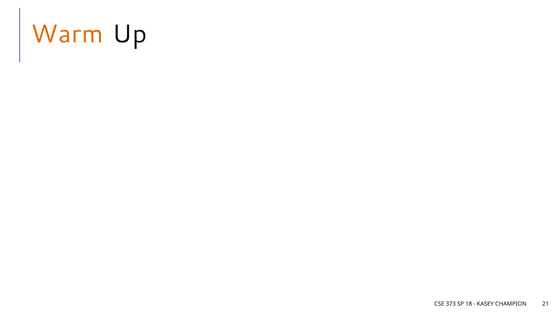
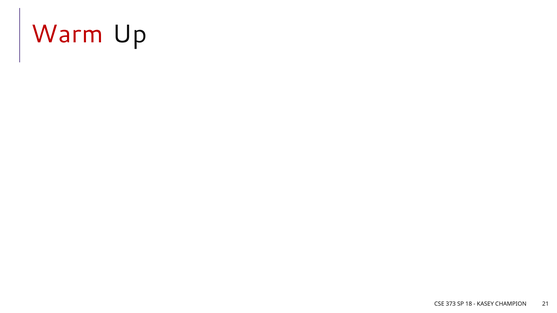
Warm colour: orange -> red (67, 34)
